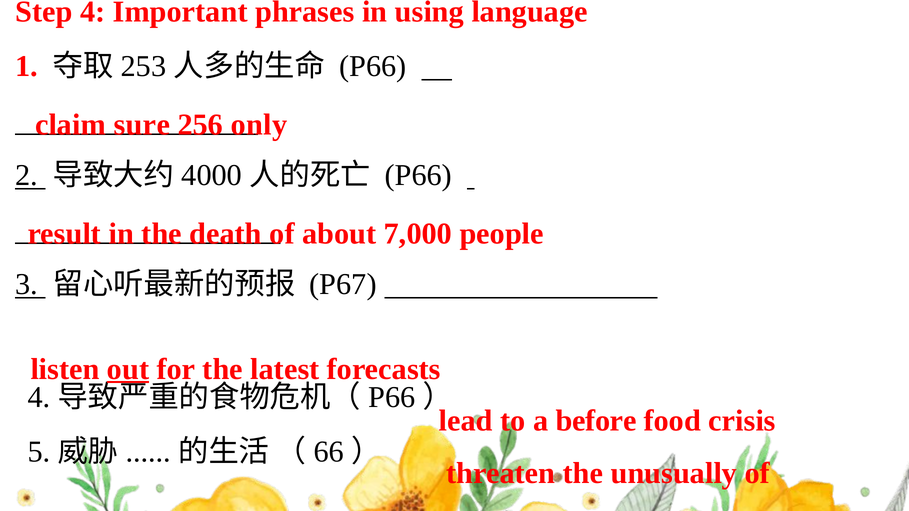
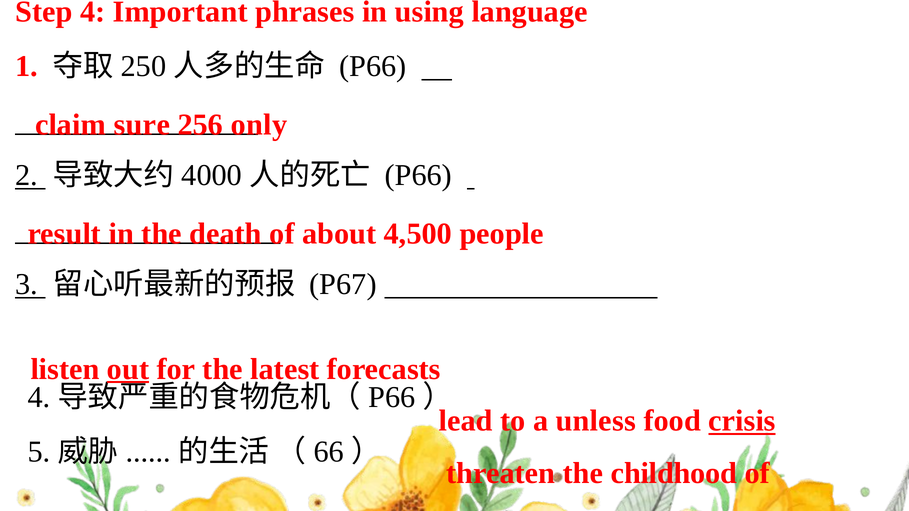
253: 253 -> 250 (144, 66)
7,000: 7,000 -> 4,500 (418, 234)
before: before -> unless (596, 421)
crisis underline: none -> present (742, 421)
unusually: unusually -> childhood (674, 473)
